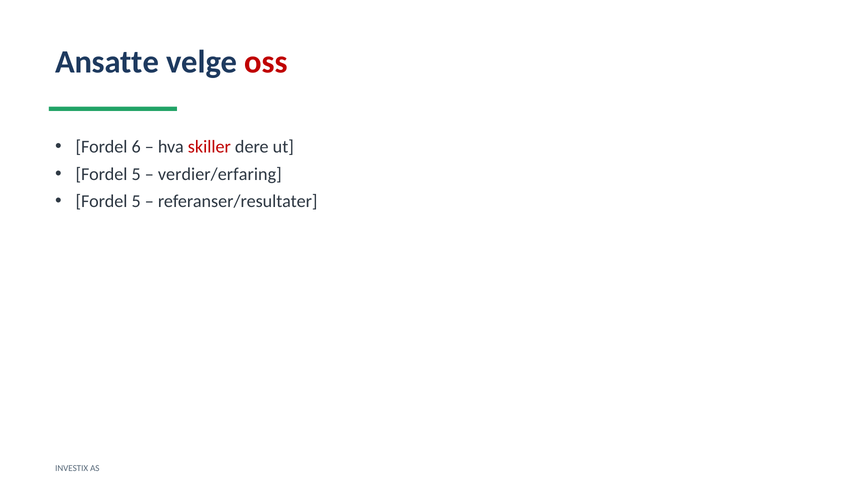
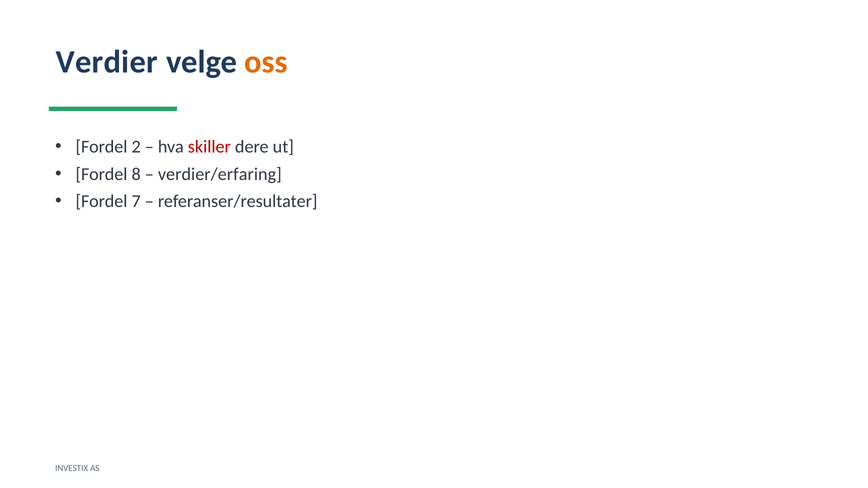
Ansatte: Ansatte -> Verdier (107, 62)
oss colour: red -> orange (266, 62)
6: 6 -> 2 (136, 147)
5: 5 -> 8 (136, 174)
5: 5 -> 7 (136, 201)
